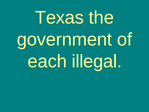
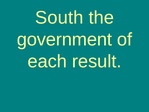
Texas: Texas -> South (59, 18)
illegal: illegal -> result (97, 61)
